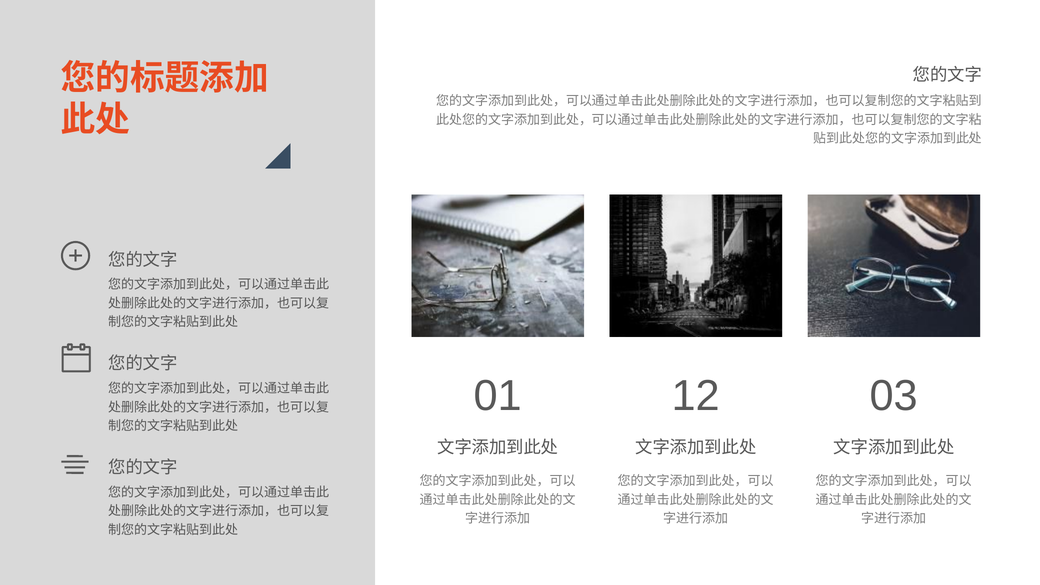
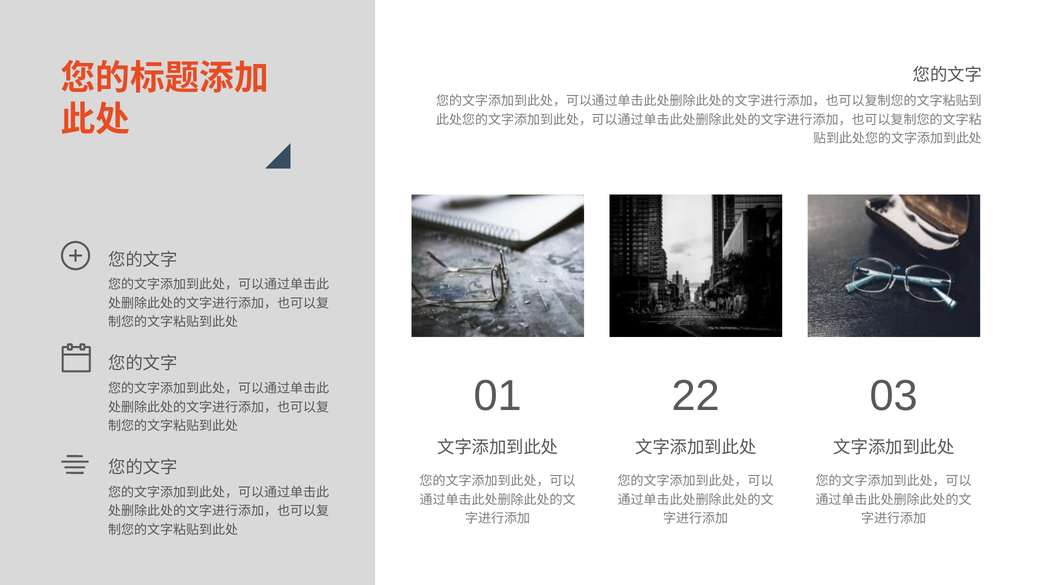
12: 12 -> 22 (696, 396)
